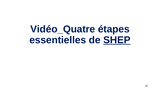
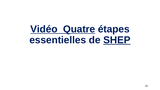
Vidéo_Quatre underline: none -> present (63, 29)
